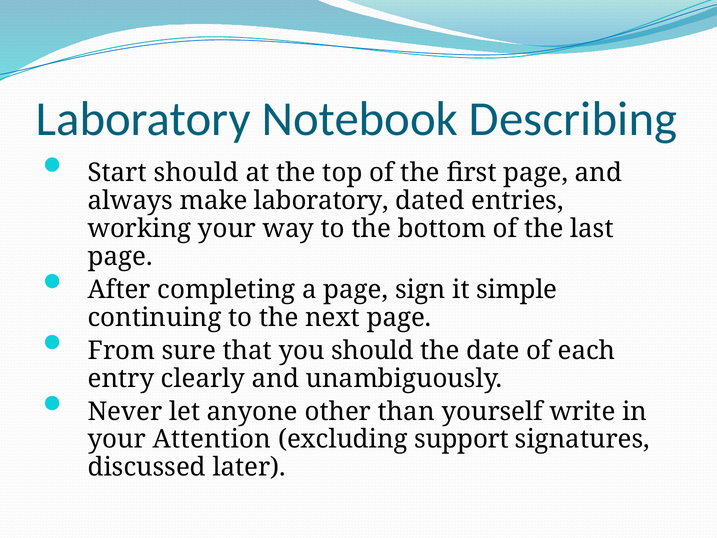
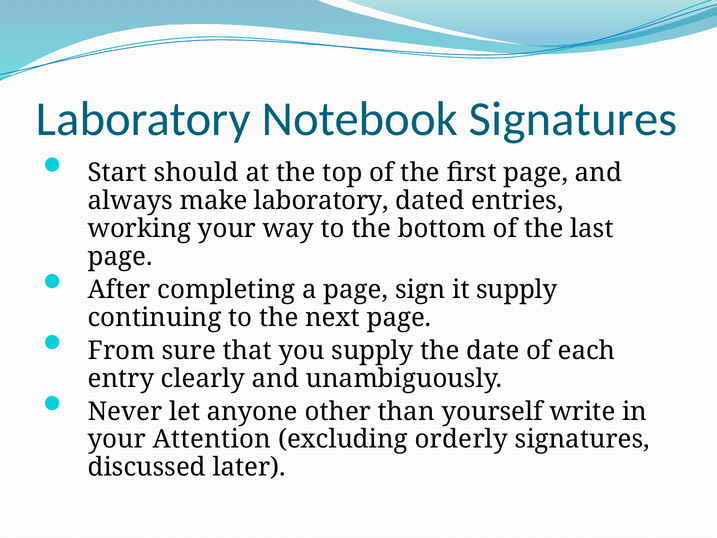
Notebook Describing: Describing -> Signatures (573, 119)
it simple: simple -> supply (517, 289)
you should: should -> supply (372, 350)
support: support -> orderly (461, 439)
